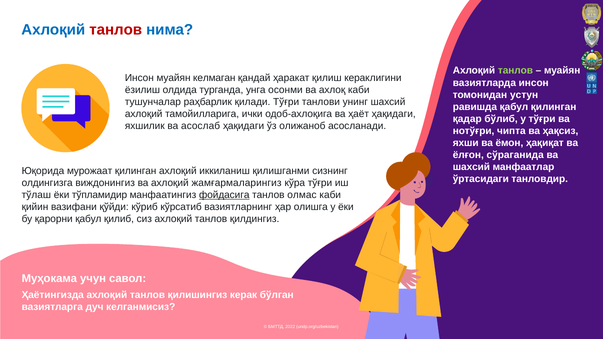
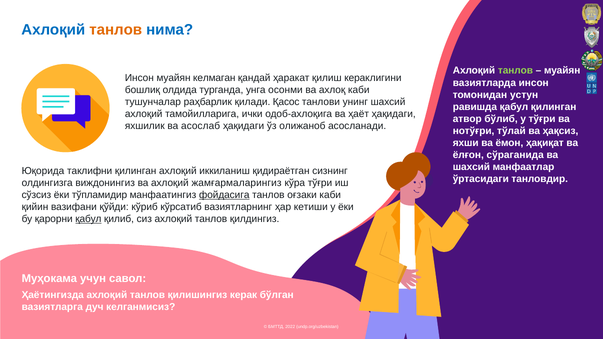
танлов colour: red -> orange (116, 30)
ёзилиш: ёзилиш -> бошлиқ (142, 90)
қилади Тўғри: Тўғри -> Қасос (286, 102)
қадар: қадар -> атвор (467, 119)
чипта: чипта -> тўлай (511, 131)
мурожаат: мурожаат -> таклифни (90, 171)
қилишганми: қилишганми -> қидираётган (281, 171)
тўлаш: тўлаш -> сўзсиз (36, 195)
олмас: олмас -> оғзаки (302, 195)
олишга: олишга -> кeтиши (311, 207)
қабул underline: none -> present (88, 219)
